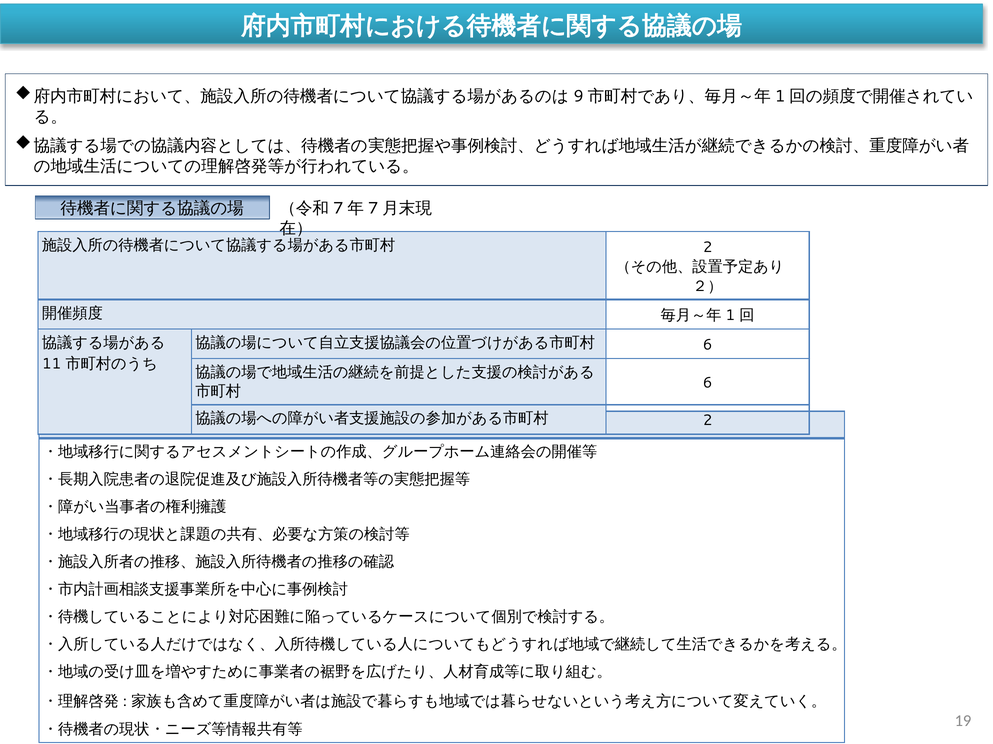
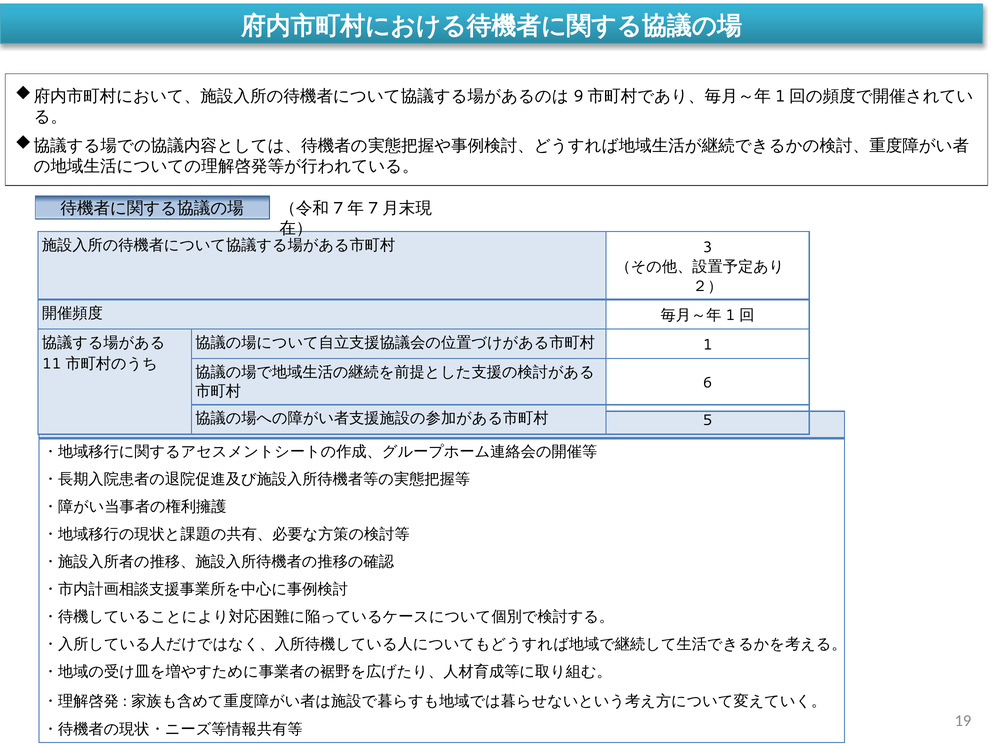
2: 2 -> 3 (708, 248)
6: 6 -> 1 (708, 345)
2: 2 -> 5 (708, 421)
